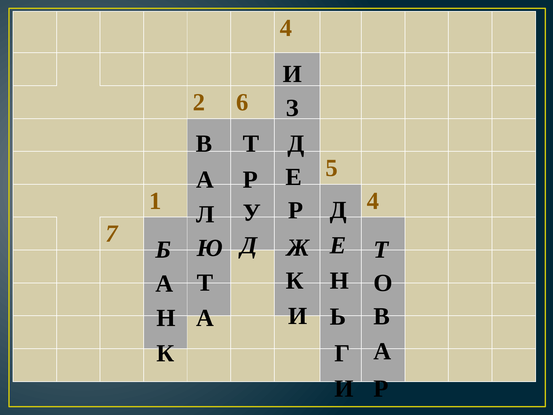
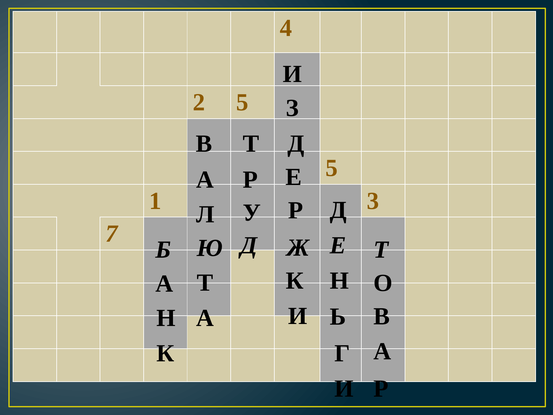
2 6: 6 -> 5 (242, 102)
1 4: 4 -> 3 (373, 201)
